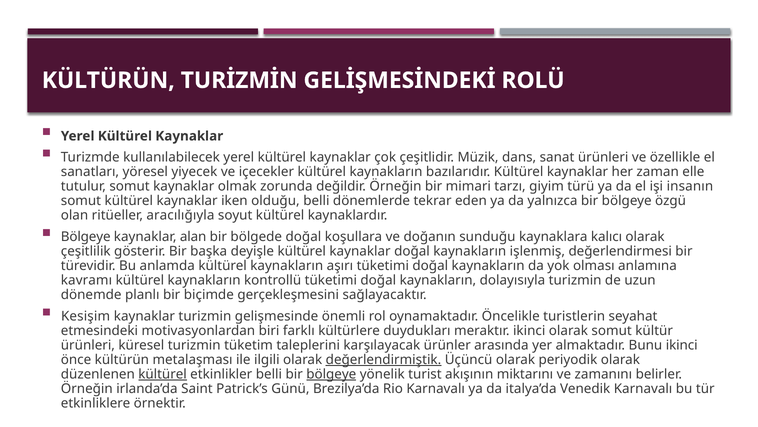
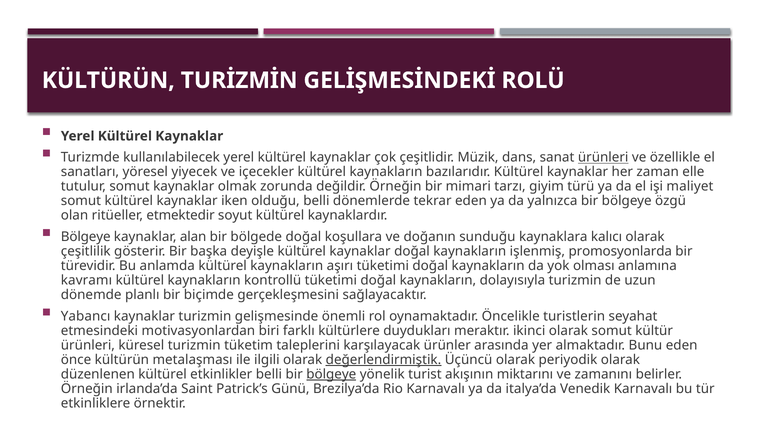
ürünleri underline: none -> present (603, 157)
insanın: insanın -> maliyet (690, 186)
aracılığıyla: aracılığıyla -> etmektedir (181, 215)
değerlendirmesi: değerlendirmesi -> promosyonlarda (620, 251)
Kesişim: Kesişim -> Yabancı (86, 316)
Bunu ikinci: ikinci -> eden (682, 345)
kültürel underline: present -> none (163, 374)
